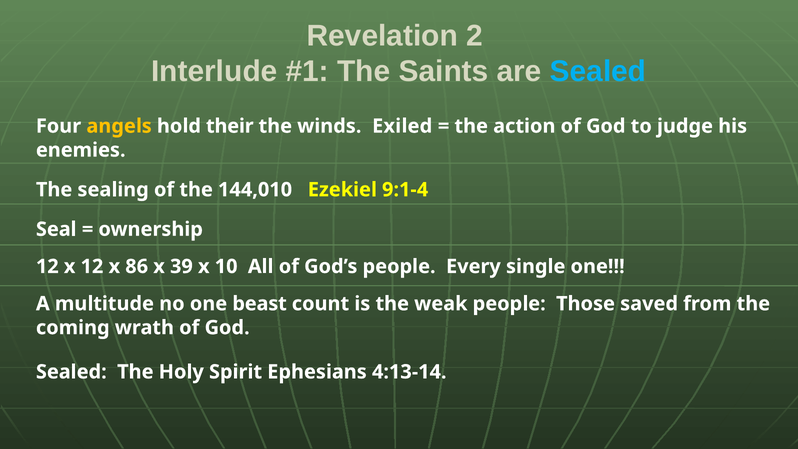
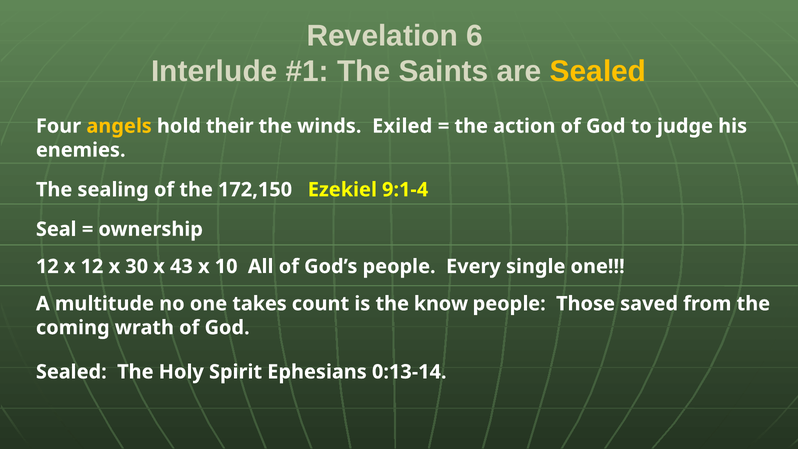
2: 2 -> 6 (474, 36)
Sealed colour: light blue -> yellow (598, 72)
144,010: 144,010 -> 172,150 (255, 190)
86: 86 -> 30 (137, 266)
39: 39 -> 43 (181, 266)
beast: beast -> takes (260, 304)
weak: weak -> know (441, 304)
4:13-14: 4:13-14 -> 0:13-14 (409, 372)
